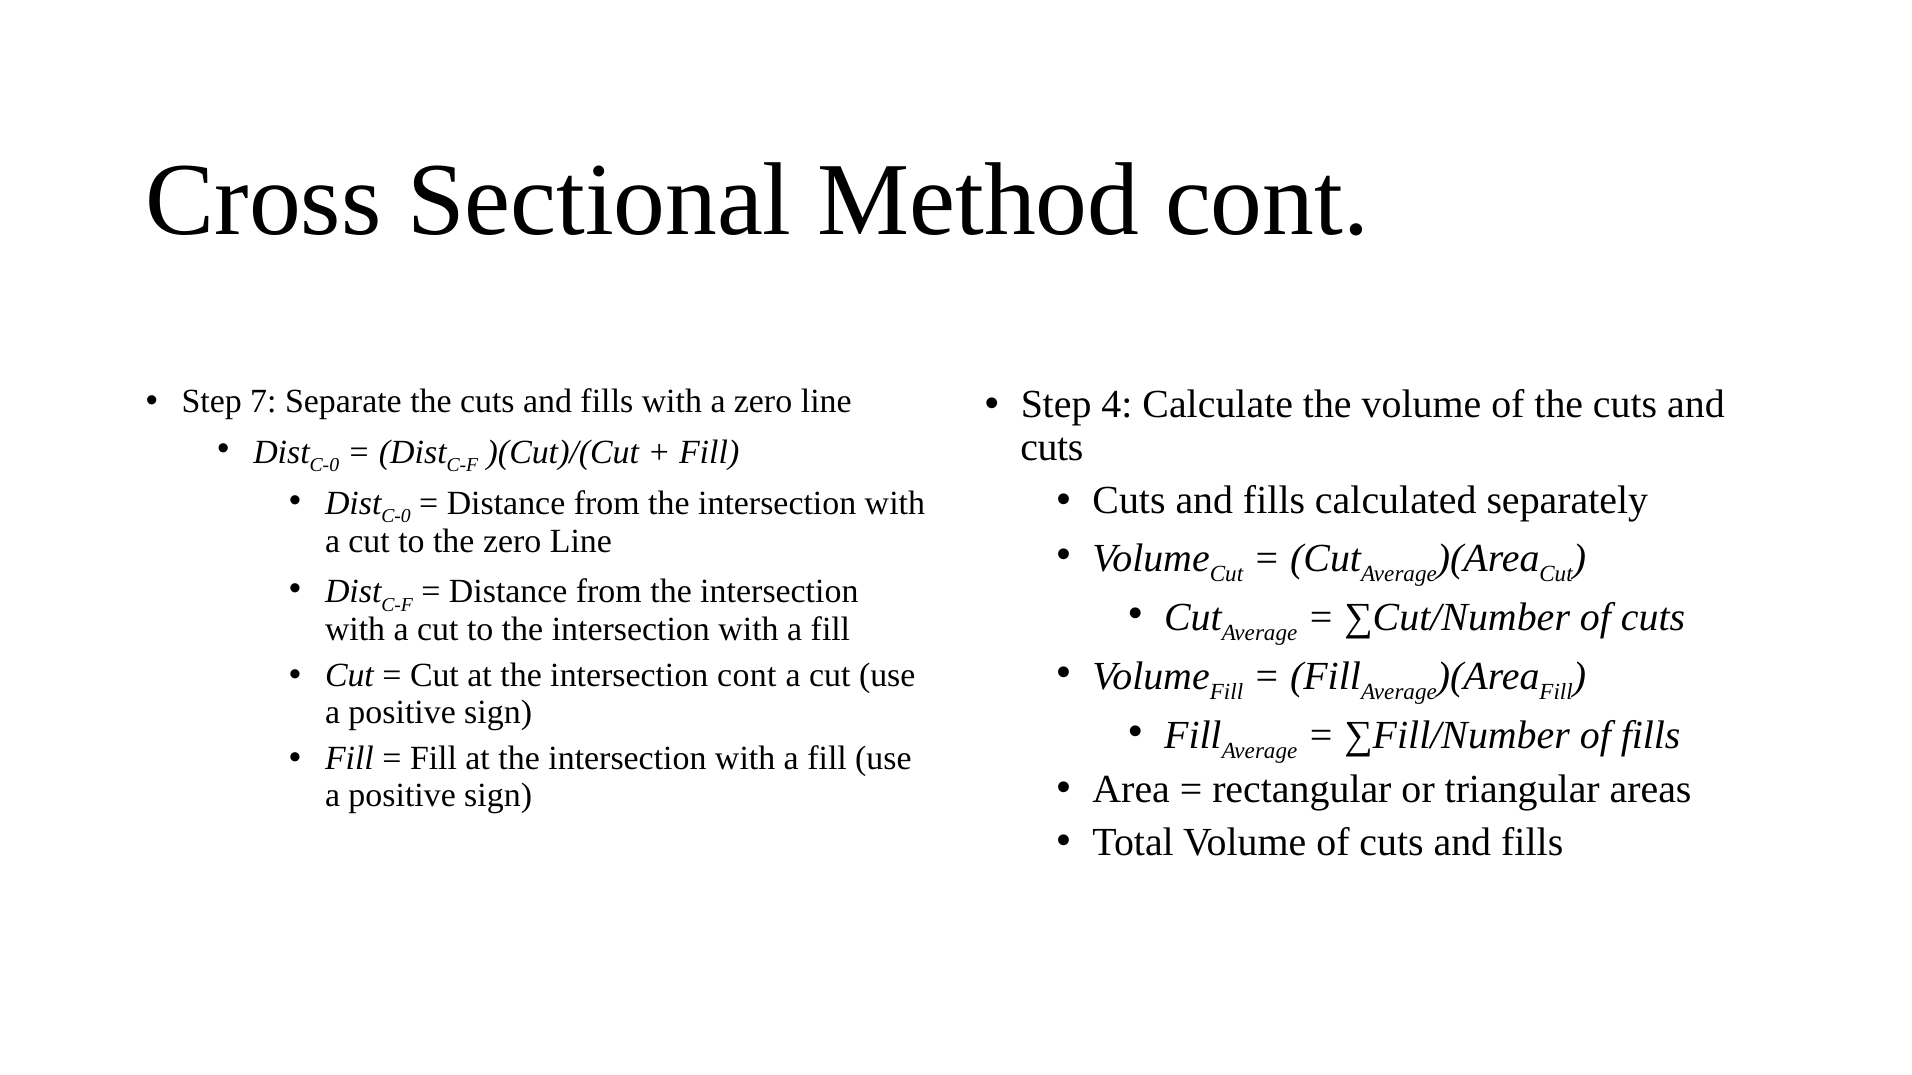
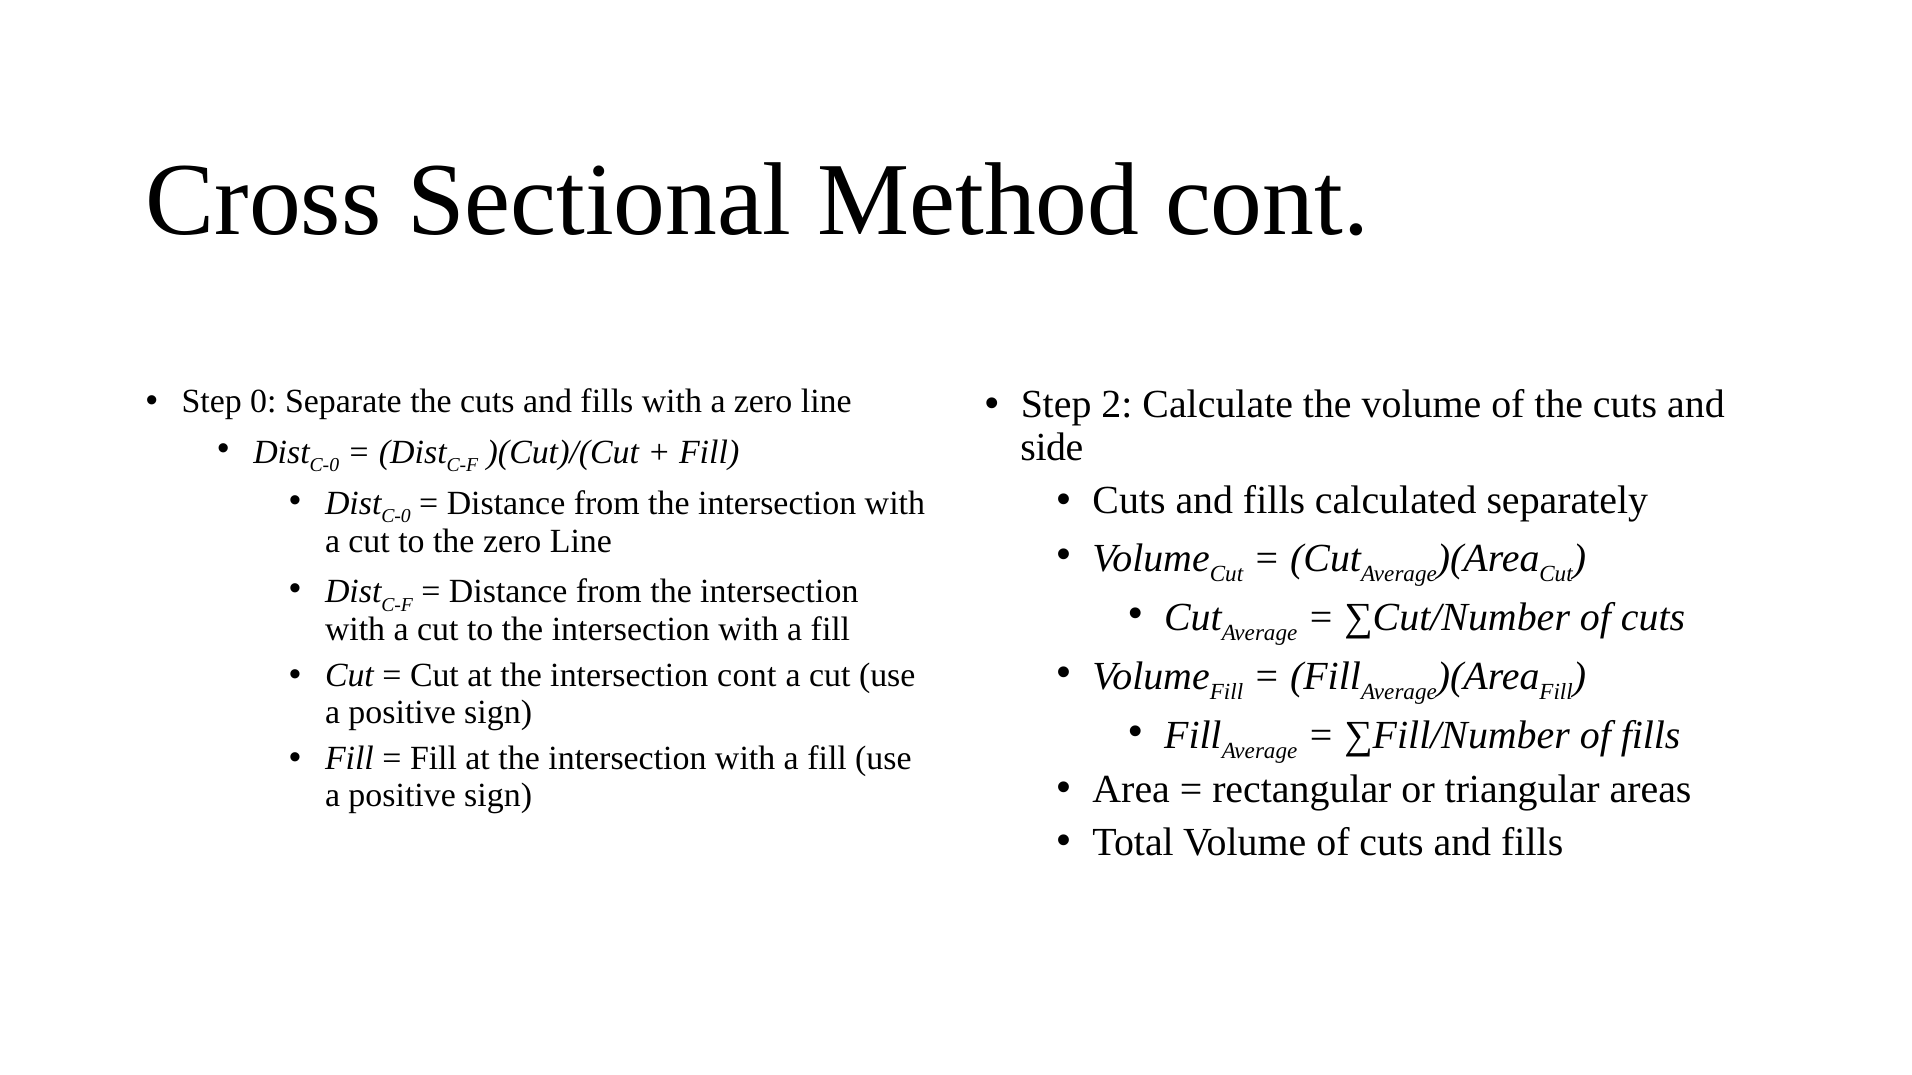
7: 7 -> 0 (263, 401)
4: 4 -> 2 (1117, 405)
cuts: cuts -> side (1052, 448)
